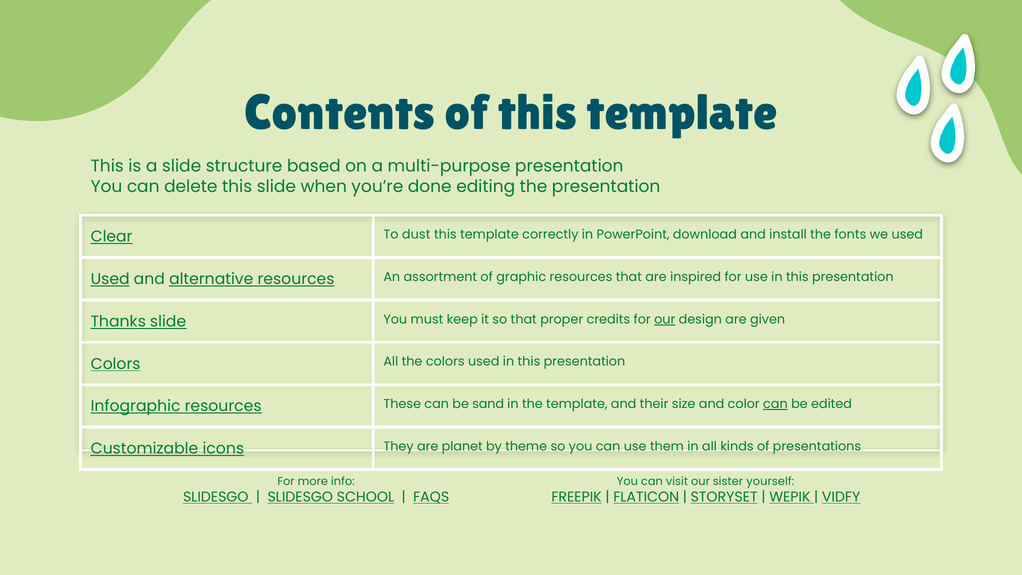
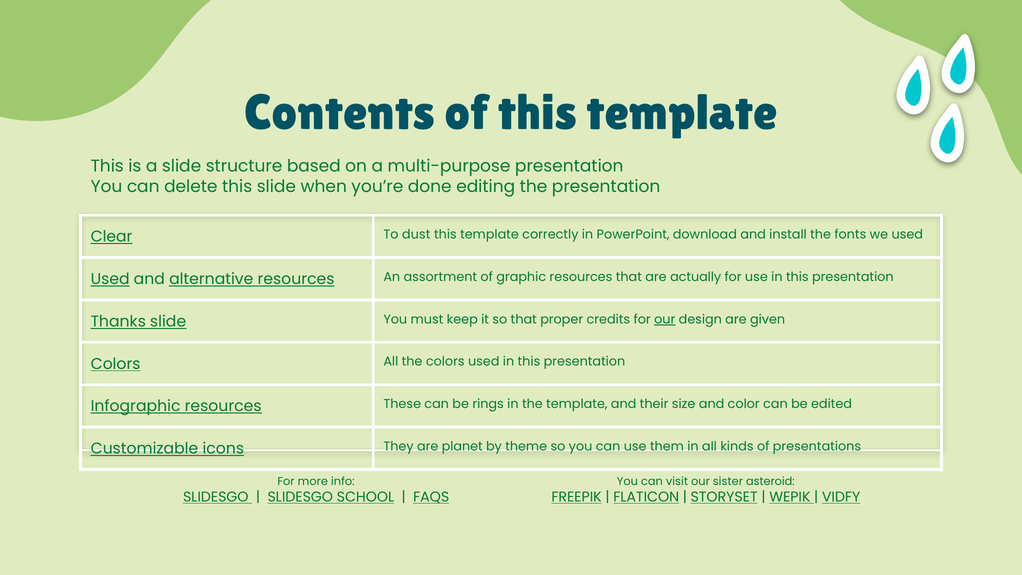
inspired: inspired -> actually (696, 277)
sand: sand -> rings (488, 404)
can underline: present -> none (775, 404)
yourself: yourself -> asteroid (770, 481)
